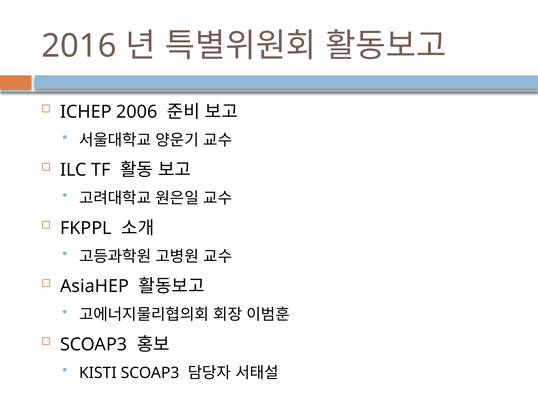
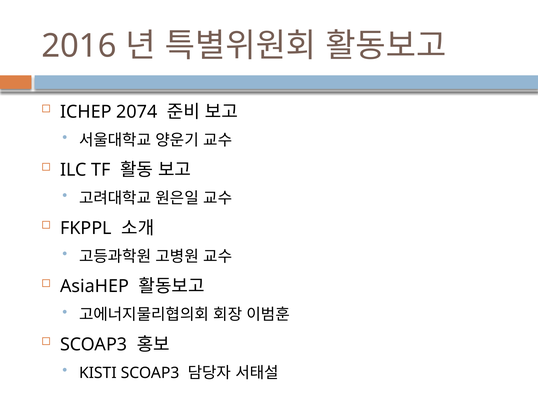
2006: 2006 -> 2074 (137, 112)
